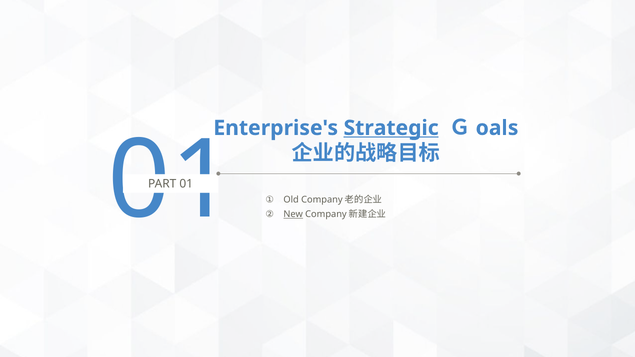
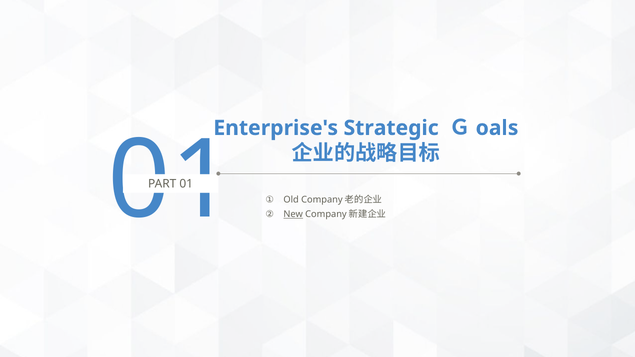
Strategic underline: present -> none (391, 128)
